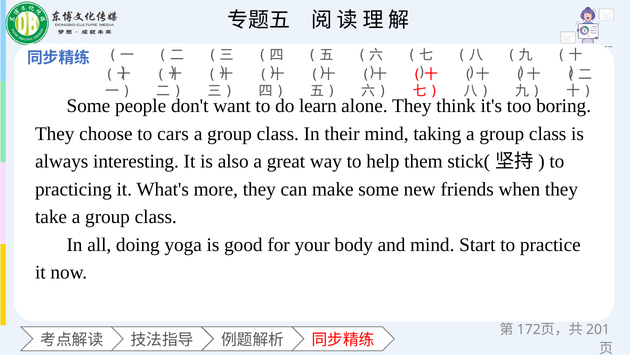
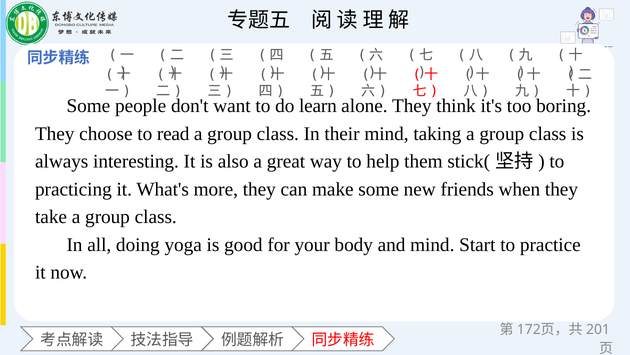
cars: cars -> read (173, 133)
